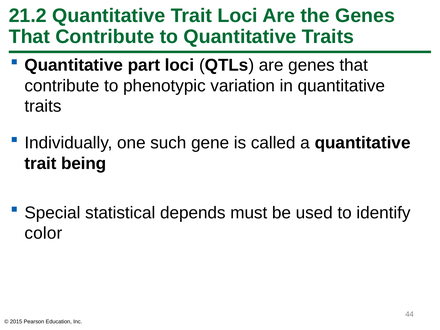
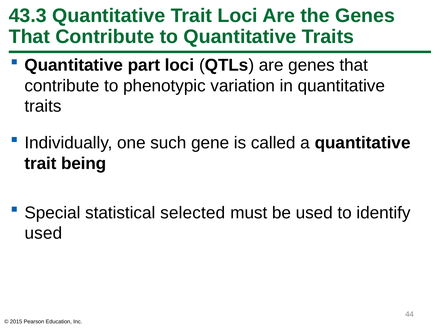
21.2: 21.2 -> 43.3 (28, 16)
depends: depends -> selected (193, 213)
color: color -> used (43, 233)
